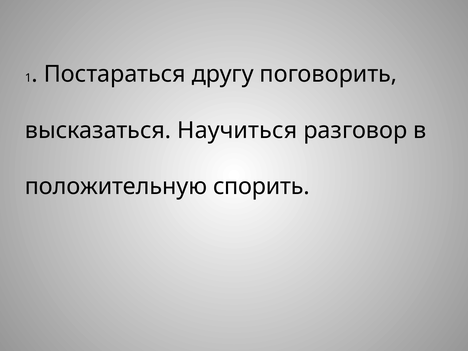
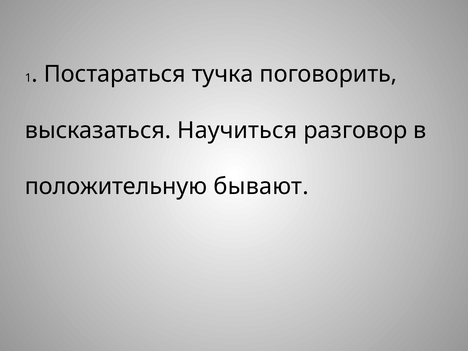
другу: другу -> тучка (223, 74)
спорить: спорить -> бывают (261, 186)
